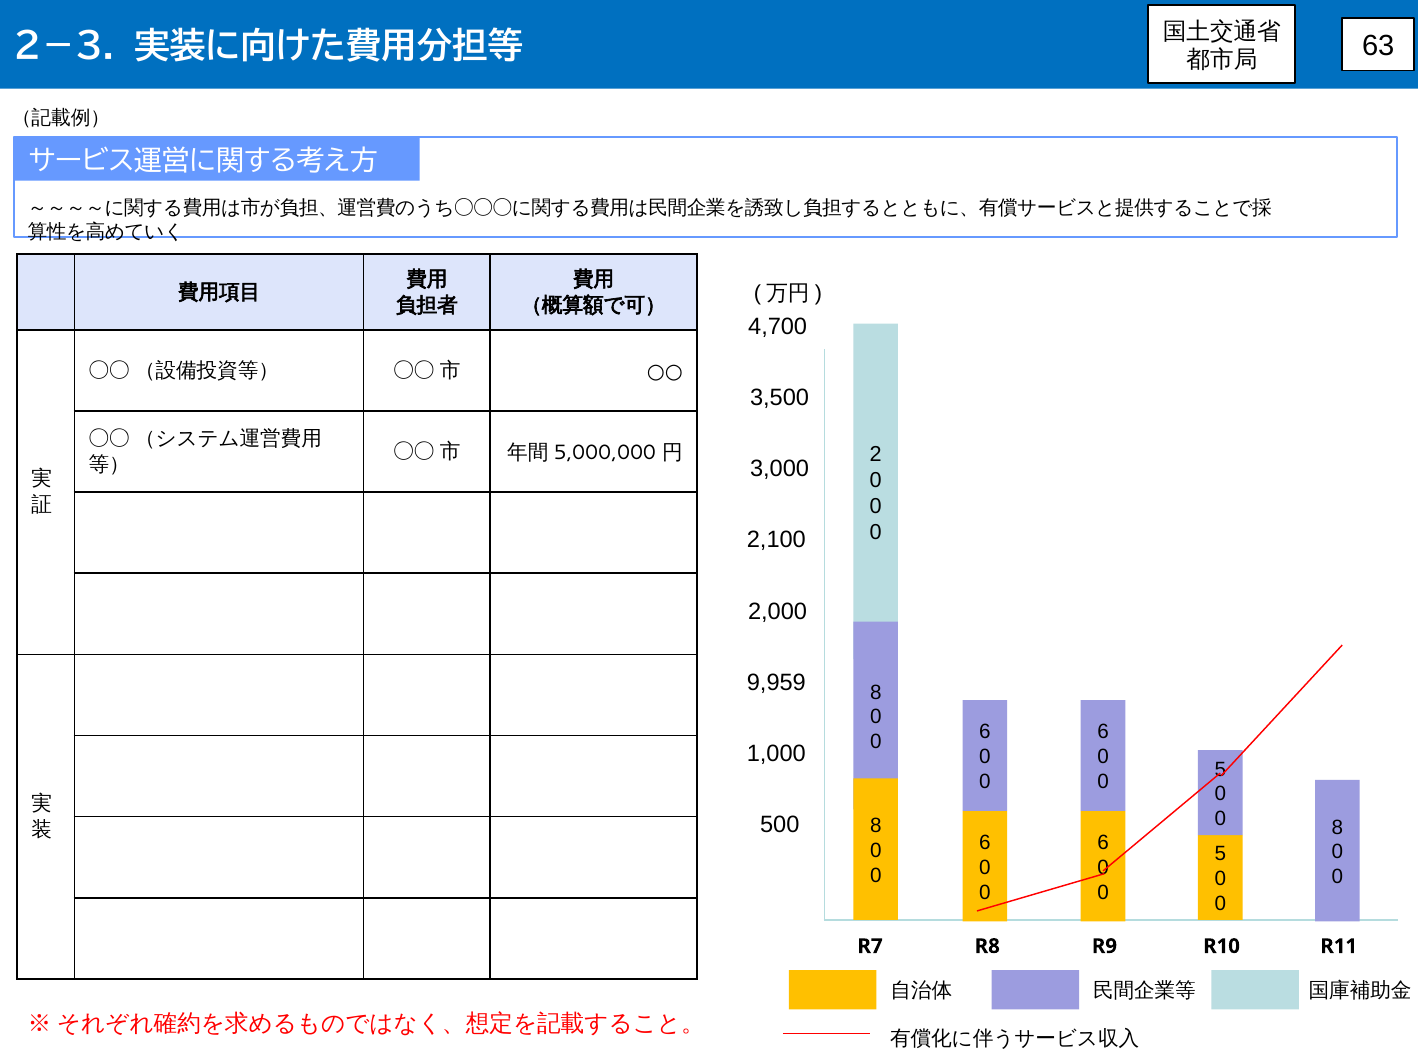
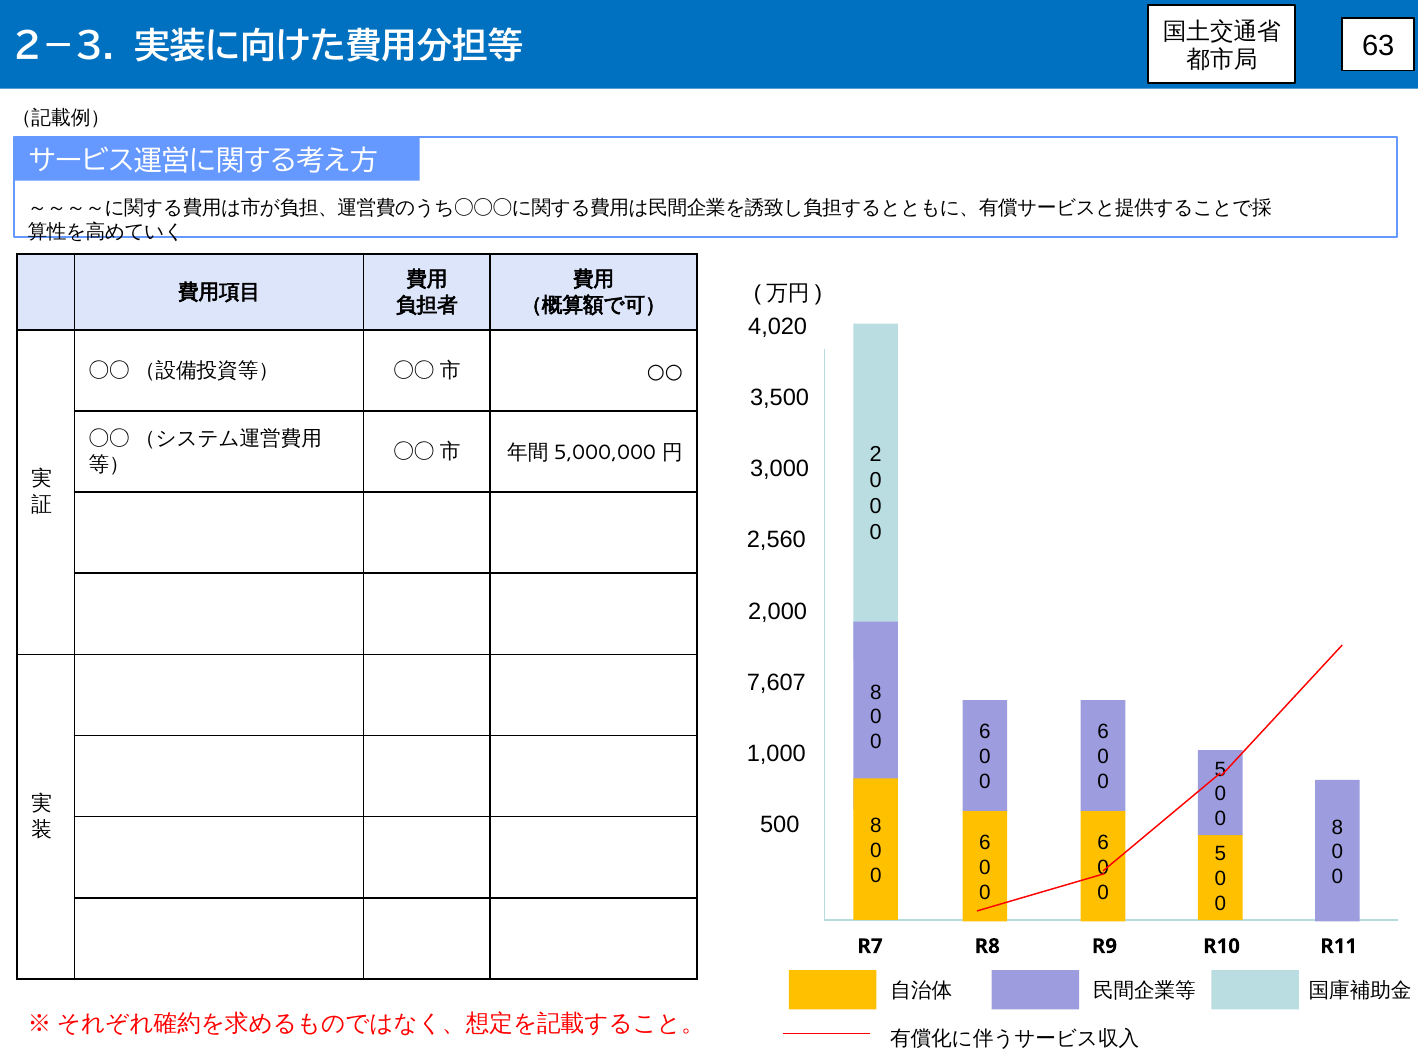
4,700: 4,700 -> 4,020 (778, 327)
2,100: 2,100 -> 2,560 (776, 540)
9,959: 9,959 -> 7,607 (776, 683)
